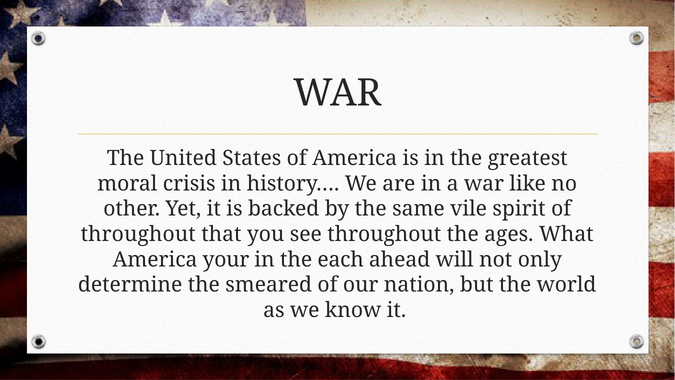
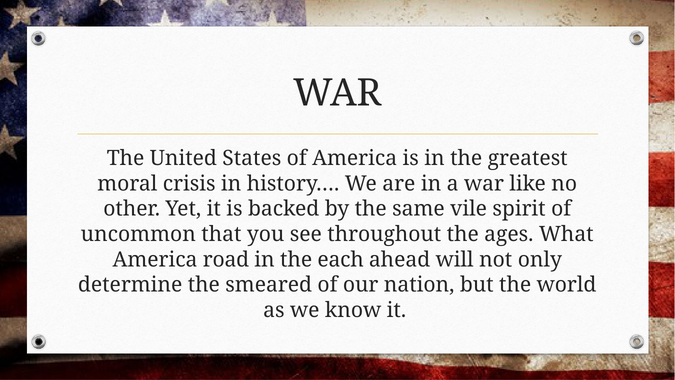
throughout: throughout -> uncommon (138, 234)
your: your -> road (226, 259)
